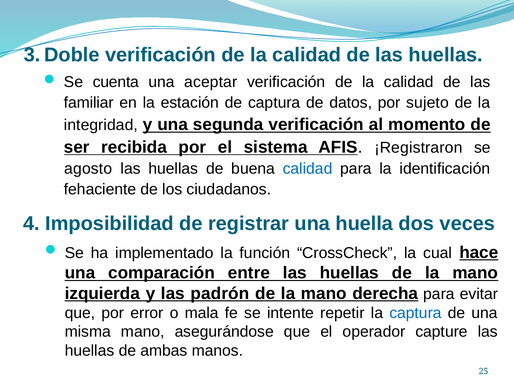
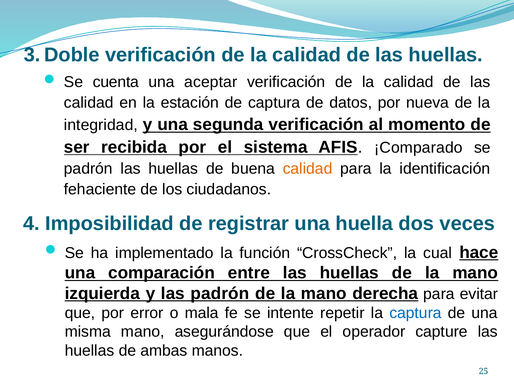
familiar: familiar -> calidad (89, 103)
sujeto: sujeto -> nueva (428, 103)
¡Registraron: ¡Registraron -> ¡Comparado (418, 148)
agosto: agosto -> padrón (88, 169)
calidad colour: blue -> orange (308, 169)
